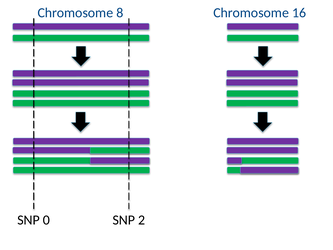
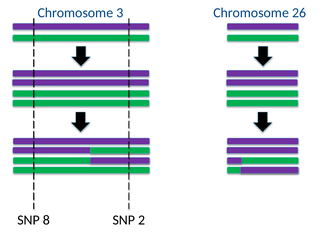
8: 8 -> 3 (120, 13)
16: 16 -> 26 (299, 13)
0: 0 -> 8 (46, 220)
